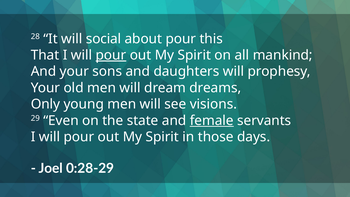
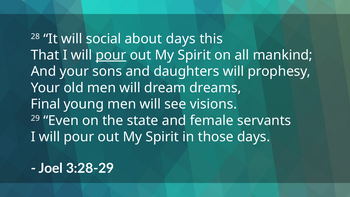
about pour: pour -> days (181, 39)
Only: Only -> Final (45, 104)
female underline: present -> none (212, 120)
0:28-29: 0:28-29 -> 3:28-29 (90, 168)
